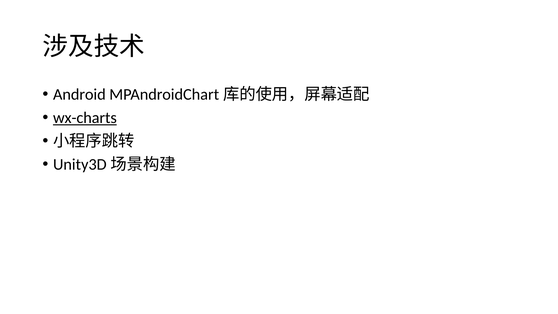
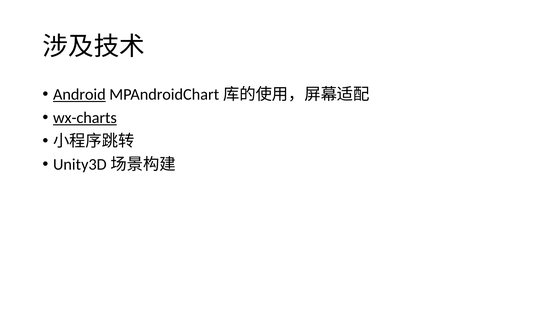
Android underline: none -> present (79, 94)
